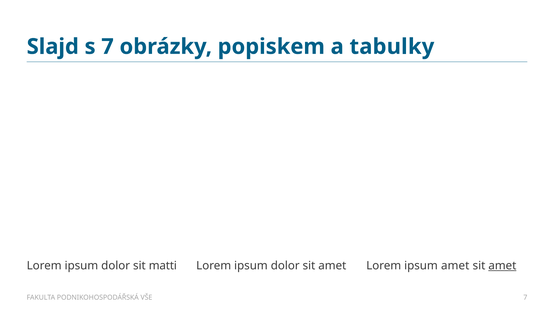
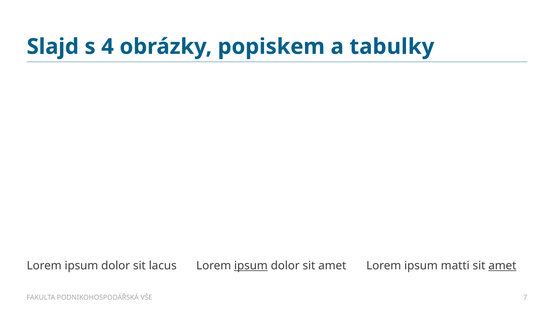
s 7: 7 -> 4 (108, 47)
matti: matti -> lacus (163, 265)
ipsum underline: none -> present (251, 265)
ipsum amet: amet -> matti (455, 265)
